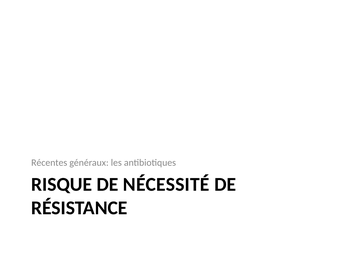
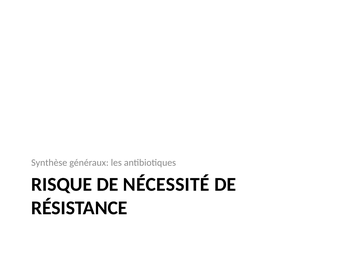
Récentes: Récentes -> Synthèse (49, 162)
